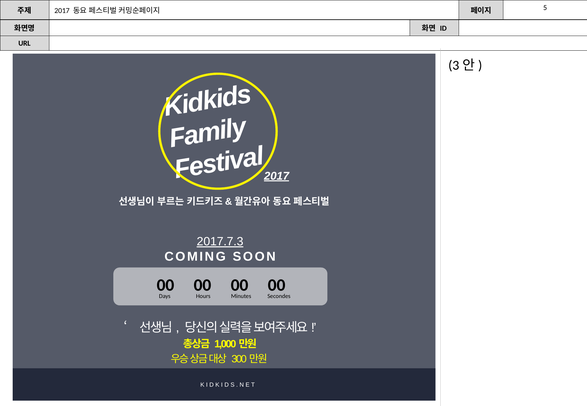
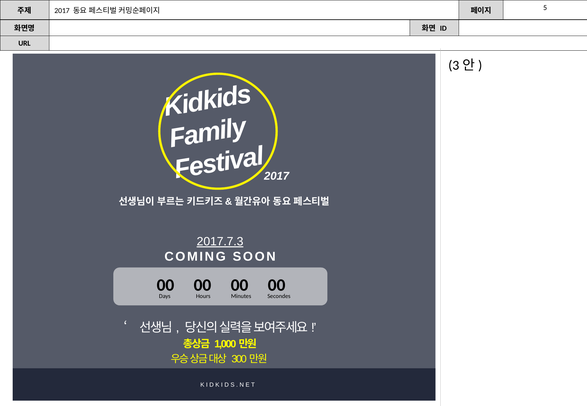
2017 underline: present -> none (277, 176)
